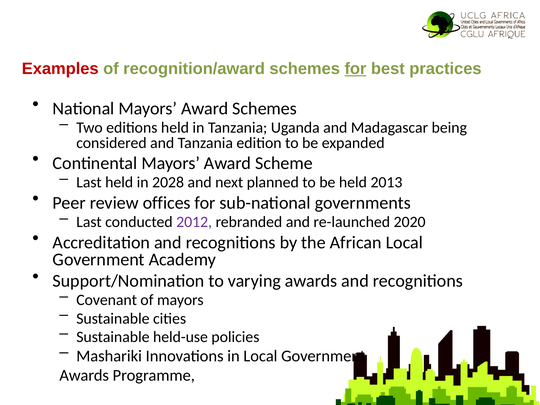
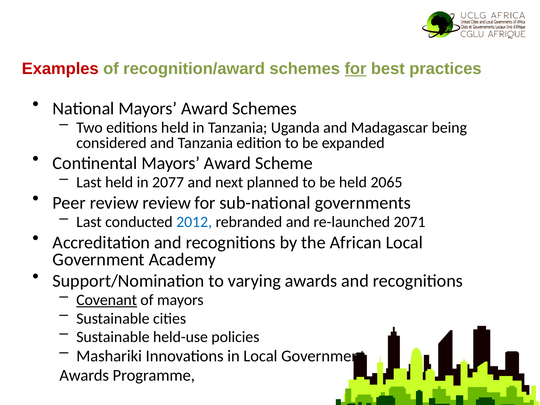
2028: 2028 -> 2077 (168, 182)
2013: 2013 -> 2065 (386, 182)
review offices: offices -> review (167, 203)
2012 colour: purple -> blue (194, 222)
2020: 2020 -> 2071 (410, 222)
Covenant underline: none -> present (107, 300)
